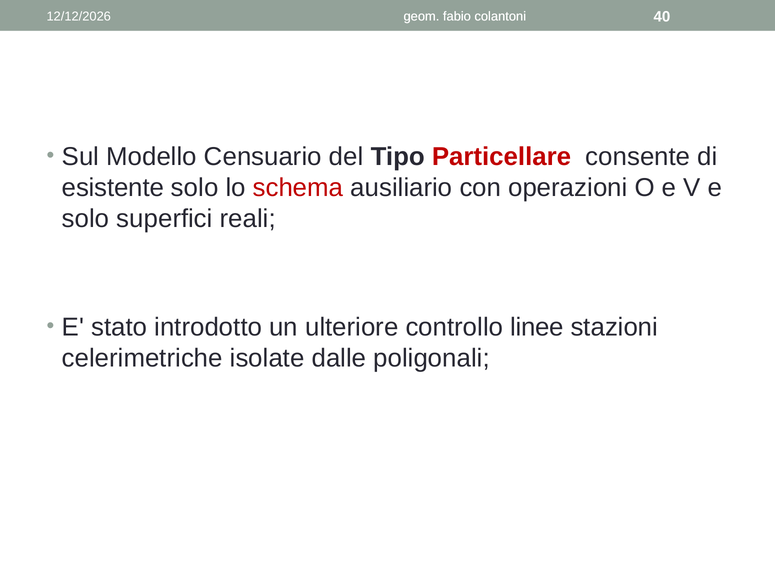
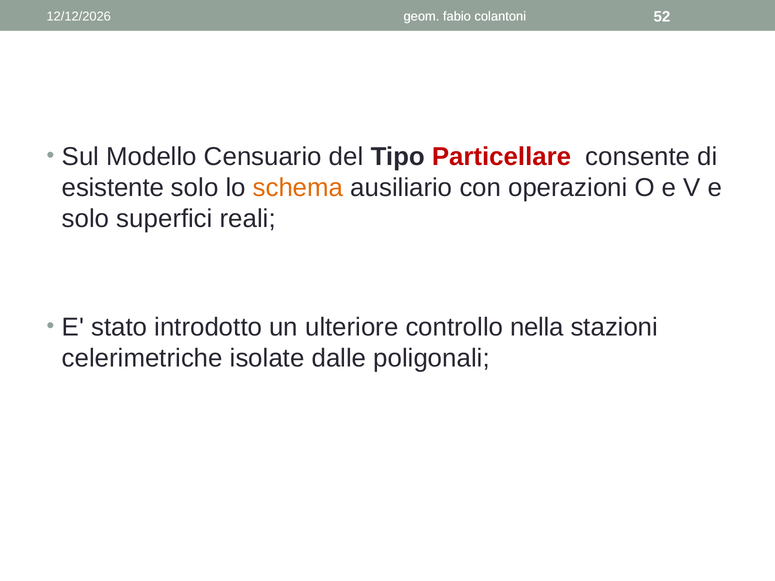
40: 40 -> 52 (662, 17)
schema colour: red -> orange (298, 188)
linee: linee -> nella (537, 327)
